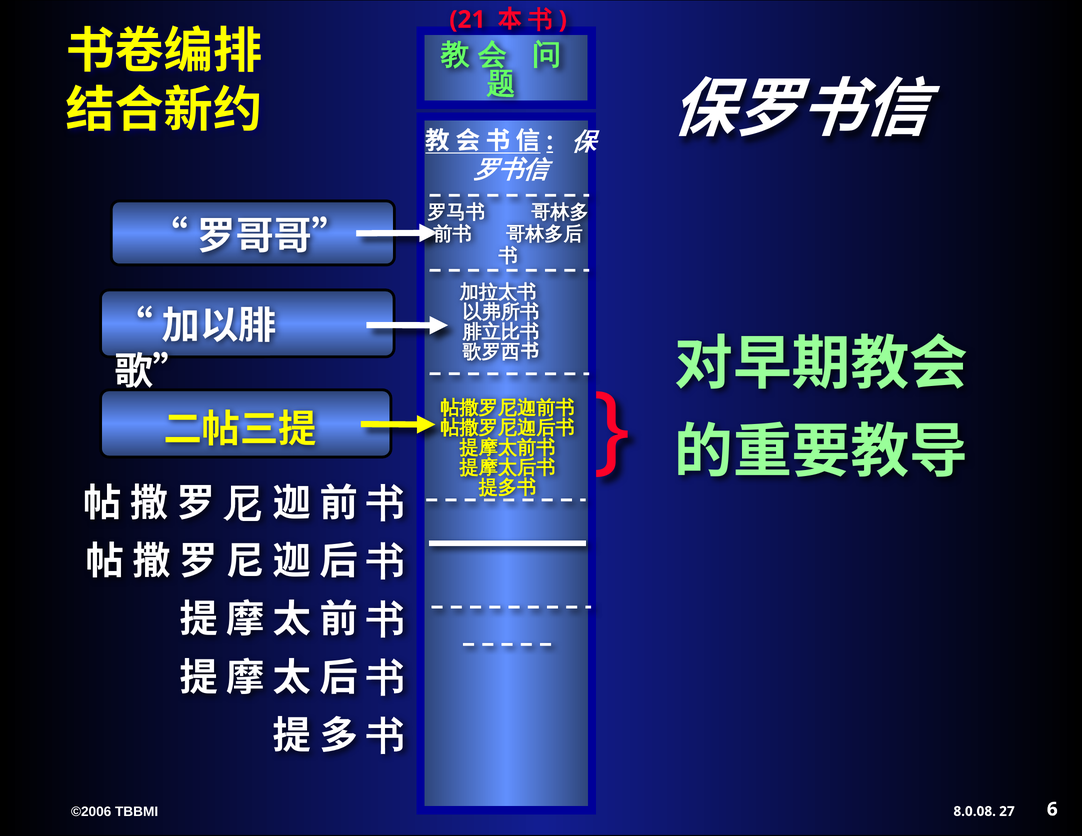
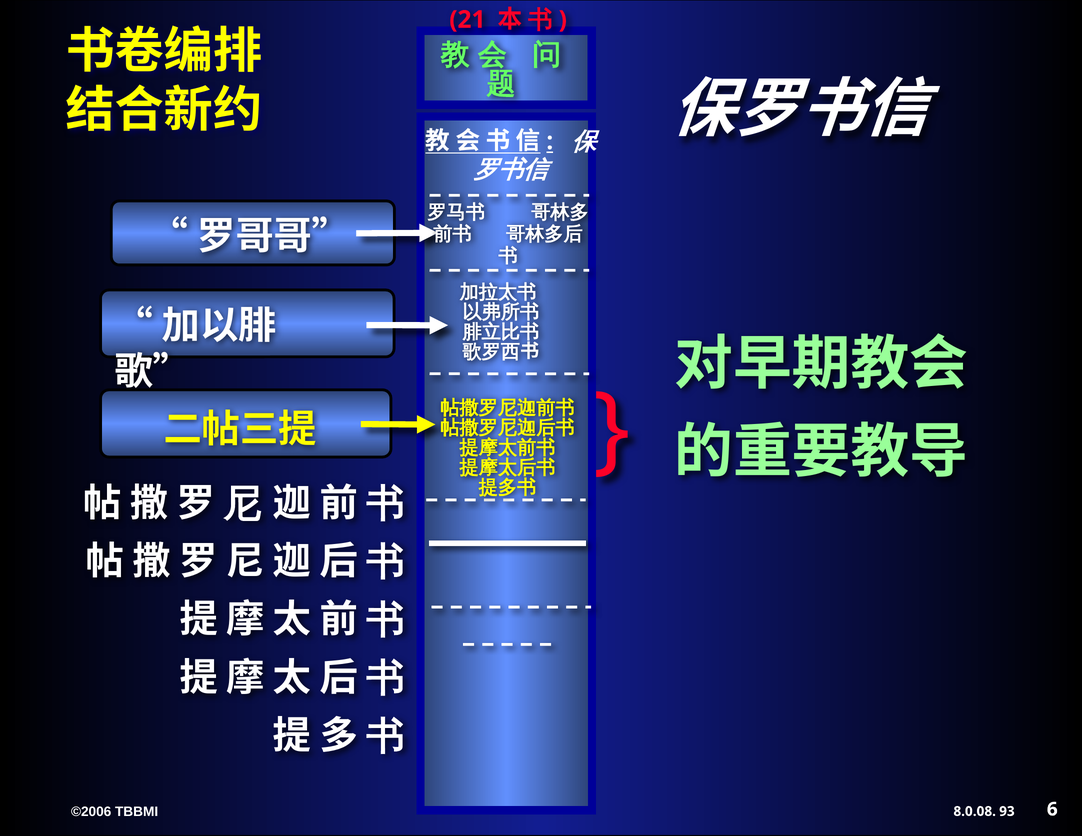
27: 27 -> 93 (1007, 811)
